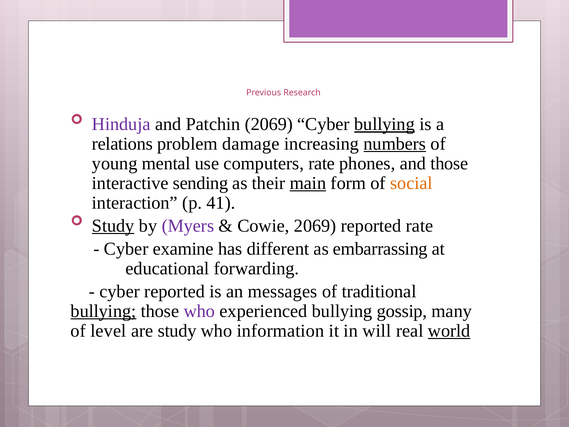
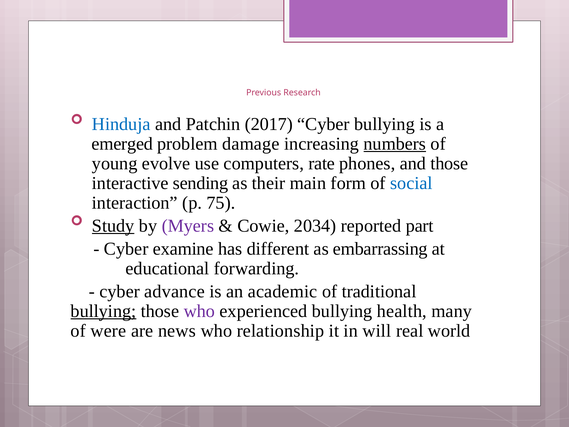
Hinduja colour: purple -> blue (121, 124)
Patchin 2069: 2069 -> 2017 (269, 124)
bullying underline: present -> none (384, 124)
relations: relations -> emerged (122, 144)
mental: mental -> evolve (166, 163)
main underline: present -> none (308, 183)
social colour: orange -> blue (411, 183)
41: 41 -> 75 (221, 203)
Cowie 2069: 2069 -> 2034 (315, 226)
reported rate: rate -> part (420, 226)
cyber reported: reported -> advance (175, 291)
messages: messages -> academic (283, 291)
gossip: gossip -> health (402, 311)
level: level -> were (108, 331)
are study: study -> news (177, 331)
information: information -> relationship (280, 331)
world underline: present -> none (449, 331)
